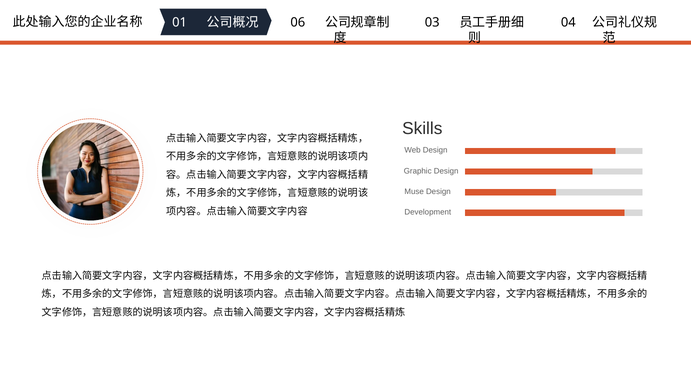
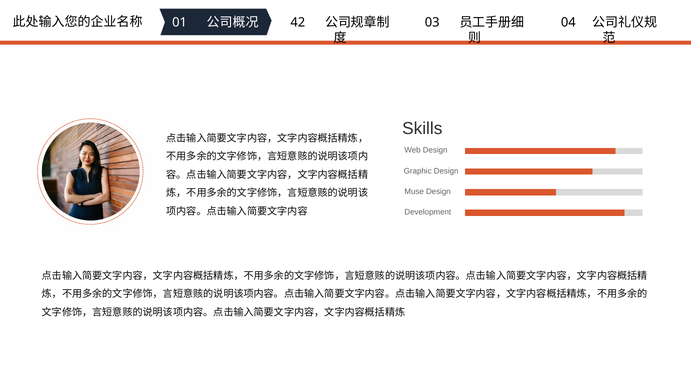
06: 06 -> 42 (298, 22)
